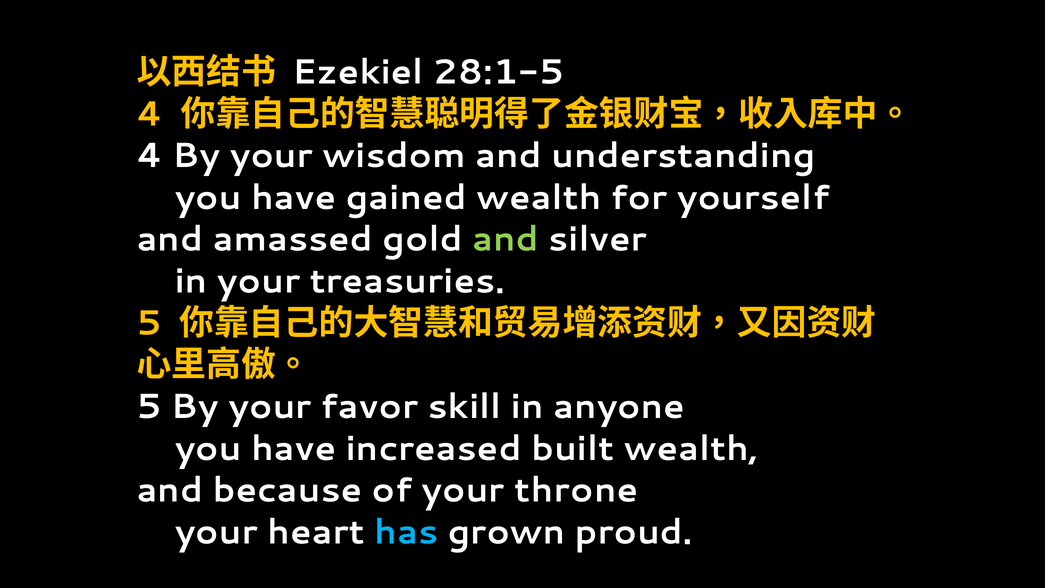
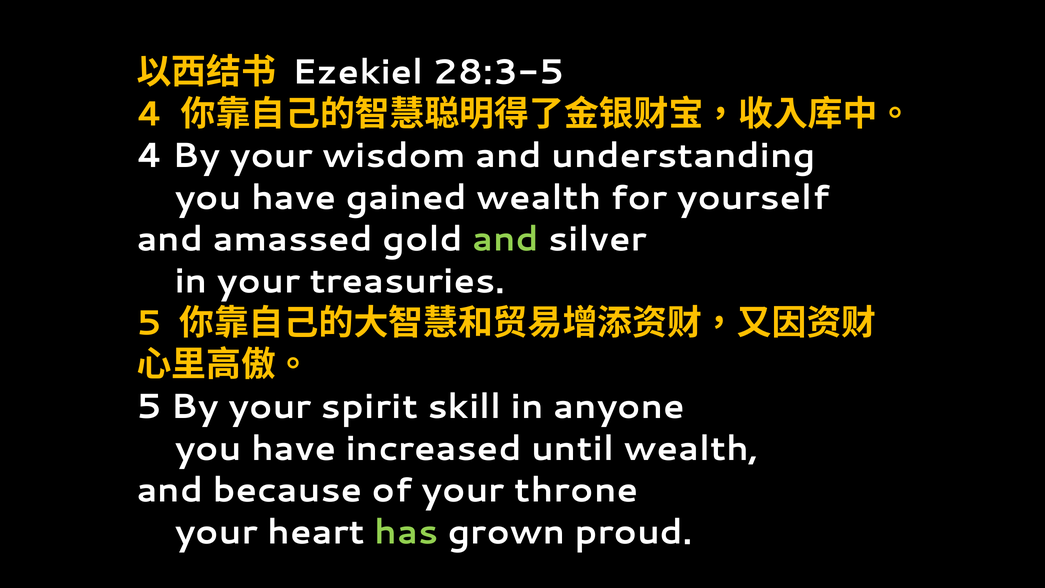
28:1-5: 28:1-5 -> 28:3-5 (498, 72)
favor: favor -> spirit (369, 407)
built: built -> until (573, 448)
has colour: light blue -> light green (406, 532)
